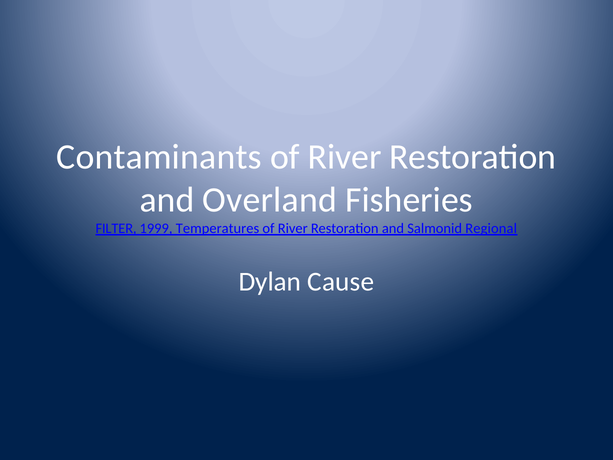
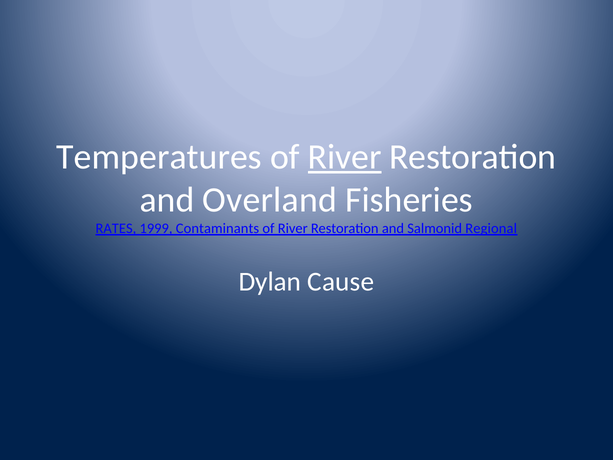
Contaminants: Contaminants -> Temperatures (159, 157)
River underline: none -> present (345, 157)
FILTER: FILTER -> RATES (116, 228)
Temperatures: Temperatures -> Contaminants (217, 228)
